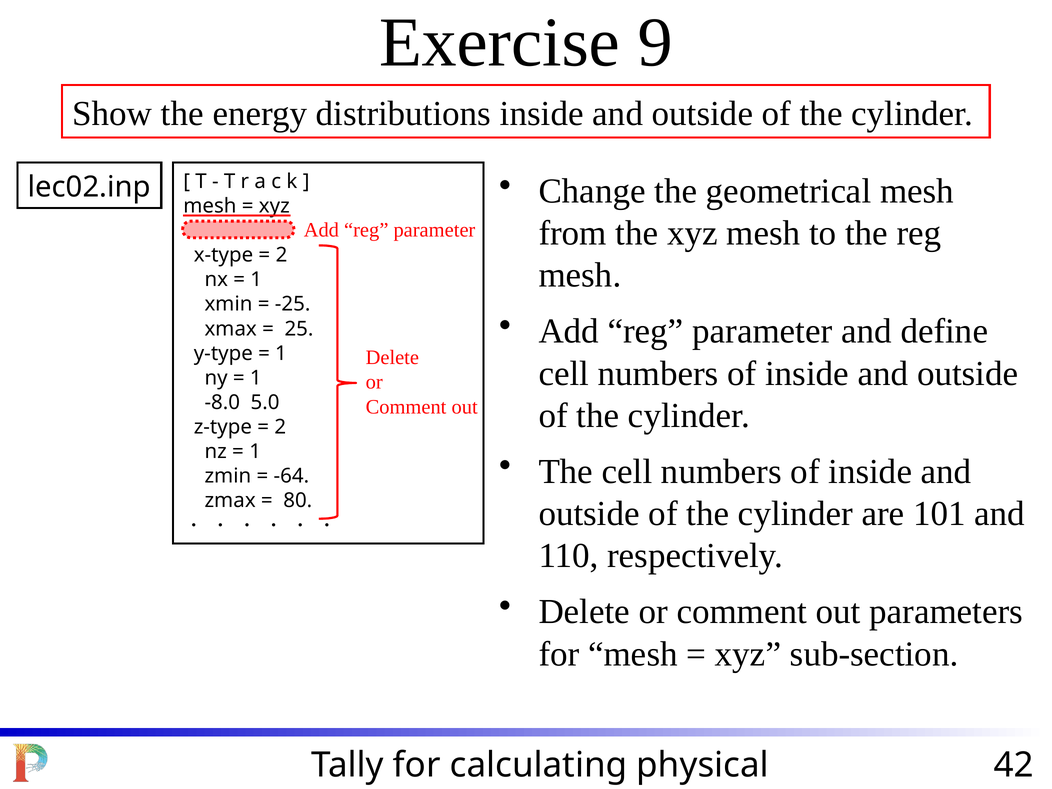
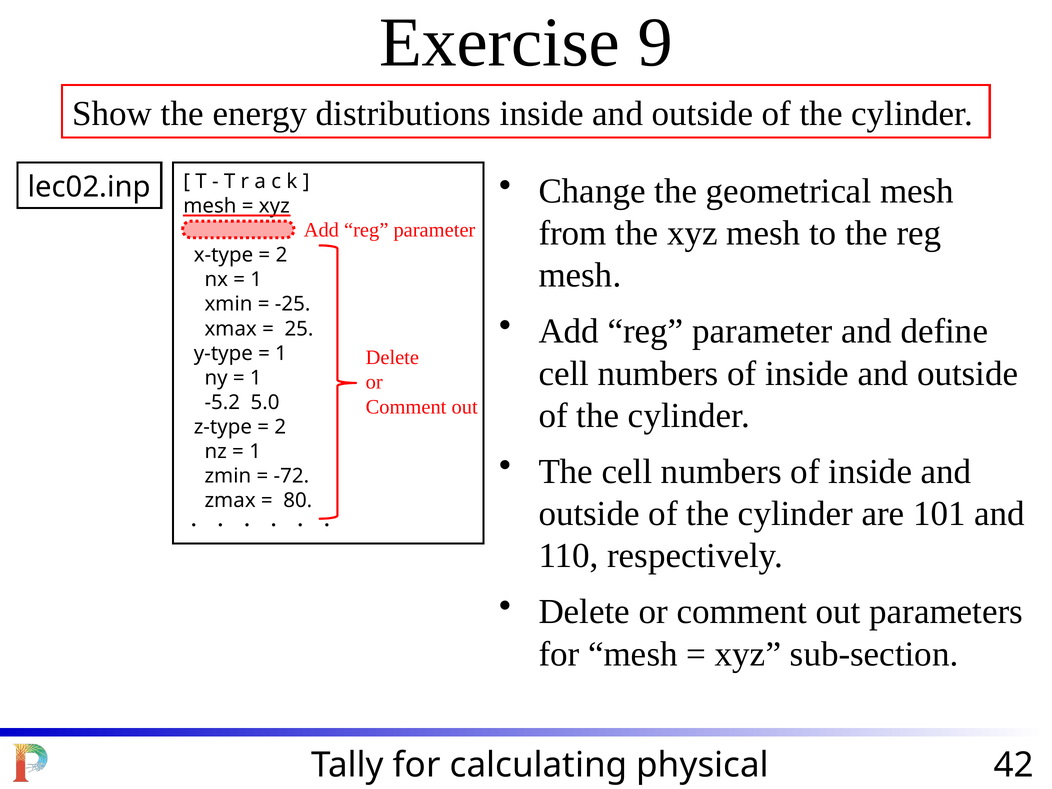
-8.0: -8.0 -> -5.2 (222, 402)
-64: -64 -> -72 (291, 476)
